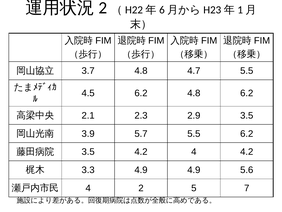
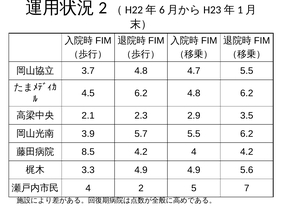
3.5: 3.5 -> 8.5 (88, 151)
